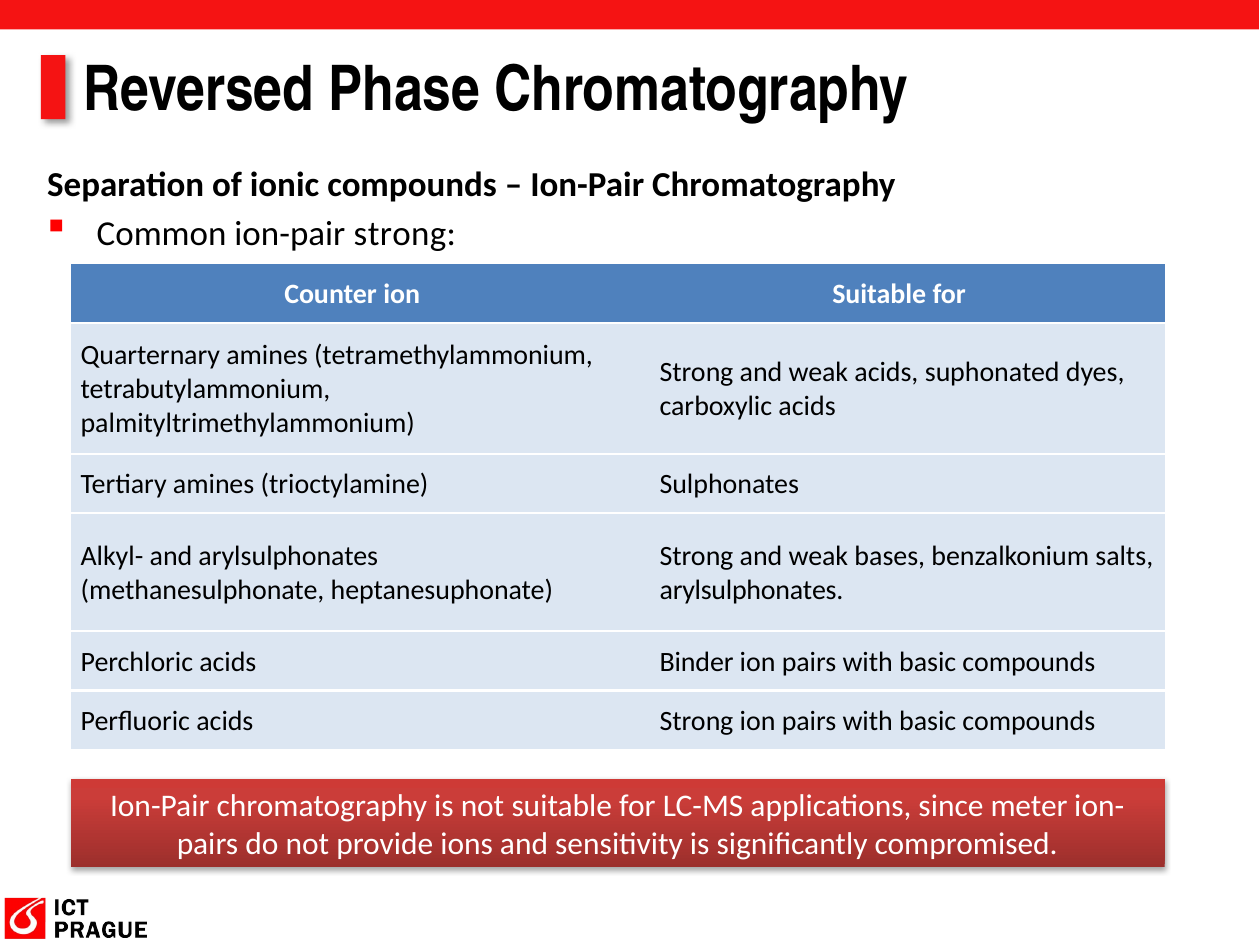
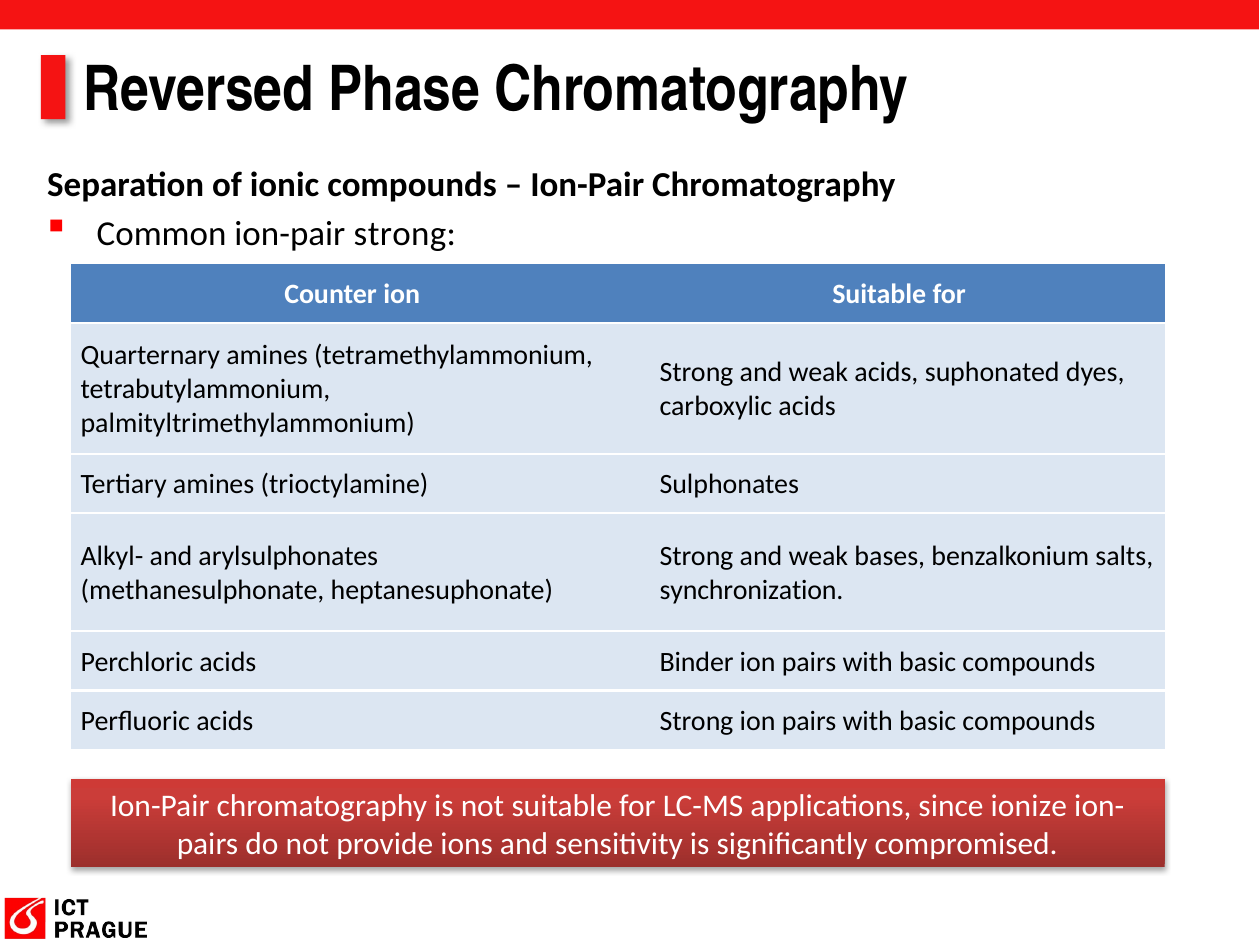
arylsulphonates: arylsulphonates -> synchronization (752, 590)
meter: meter -> ionize (1029, 807)
